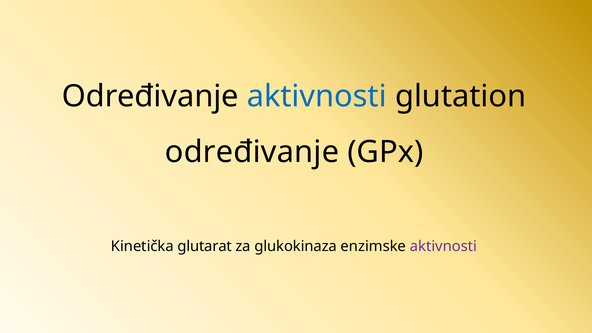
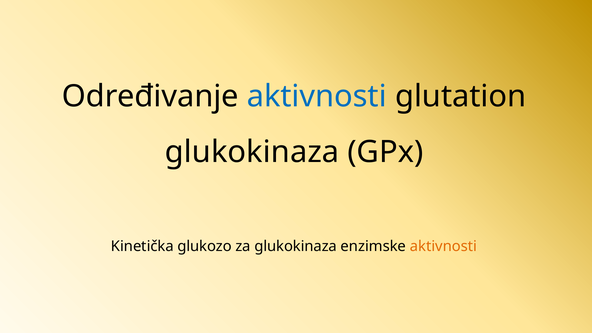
određivanje: određivanje -> glukokinaza (252, 152)
glutarat: glutarat -> glukozo (205, 246)
aktivnosti colour: purple -> orange (443, 246)
